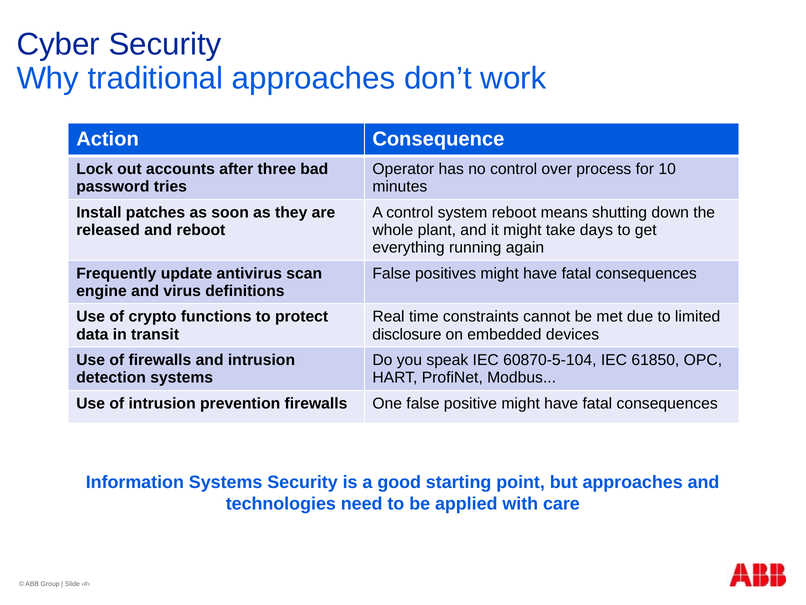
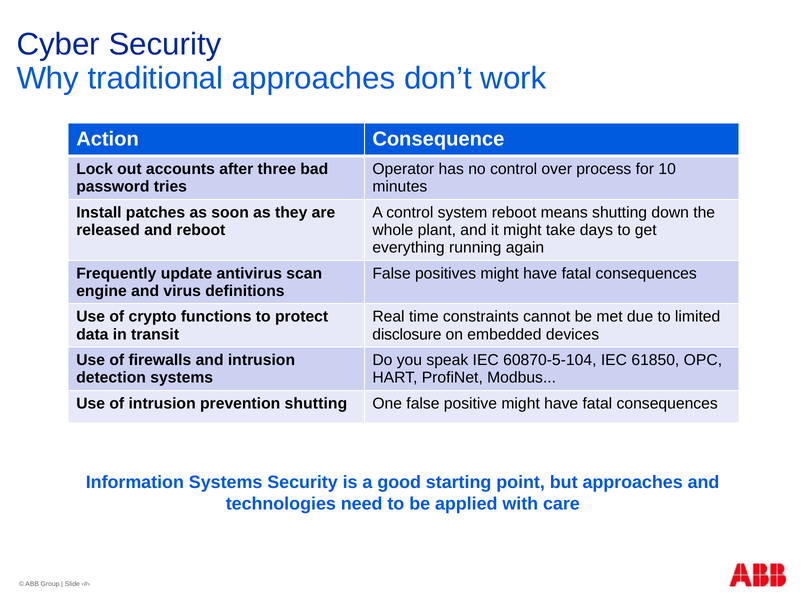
prevention firewalls: firewalls -> shutting (316, 403)
